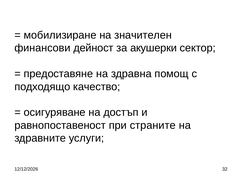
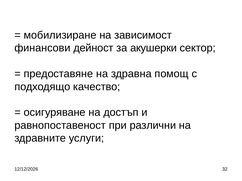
значителен: значителен -> зависимост (143, 35)
страните: страните -> различни (153, 126)
